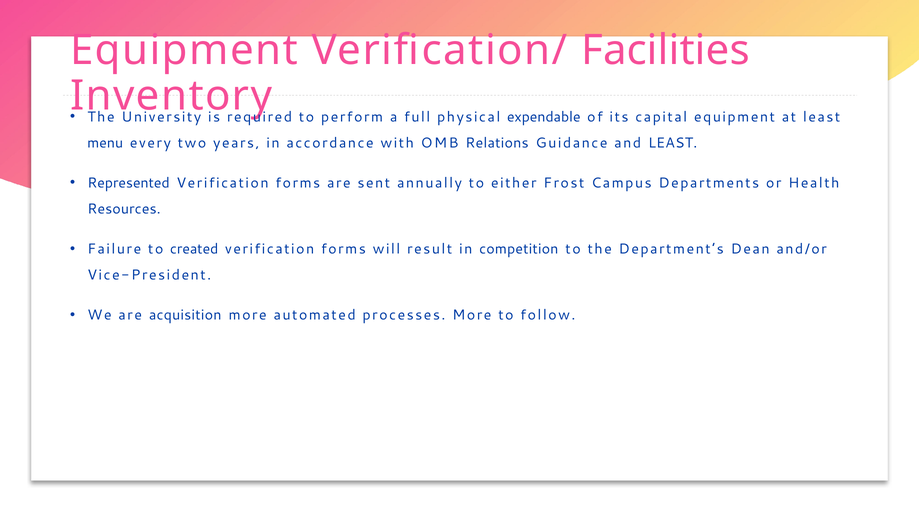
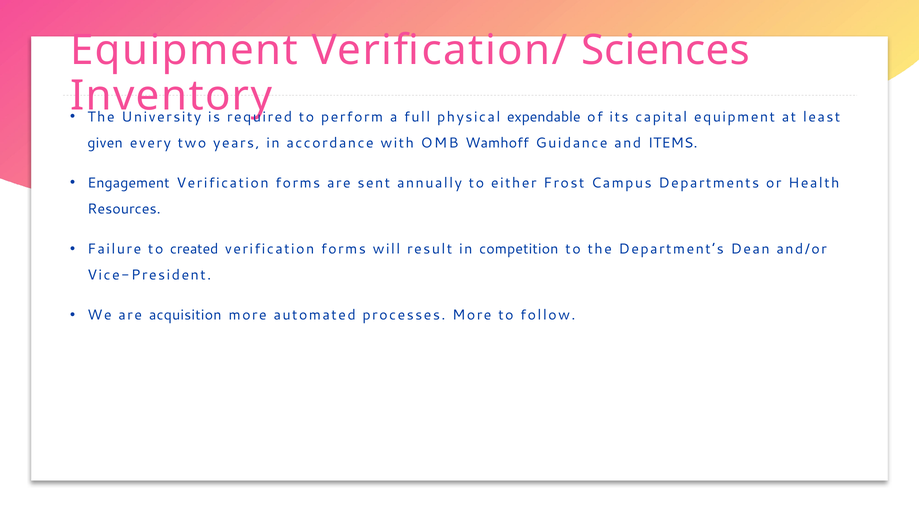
Facilities: Facilities -> Sciences (665, 50)
menu: menu -> given (105, 143)
Relations: Relations -> Wamhoff (497, 143)
and LEAST: LEAST -> ITEMS (673, 143)
Represented: Represented -> Engagement (128, 183)
